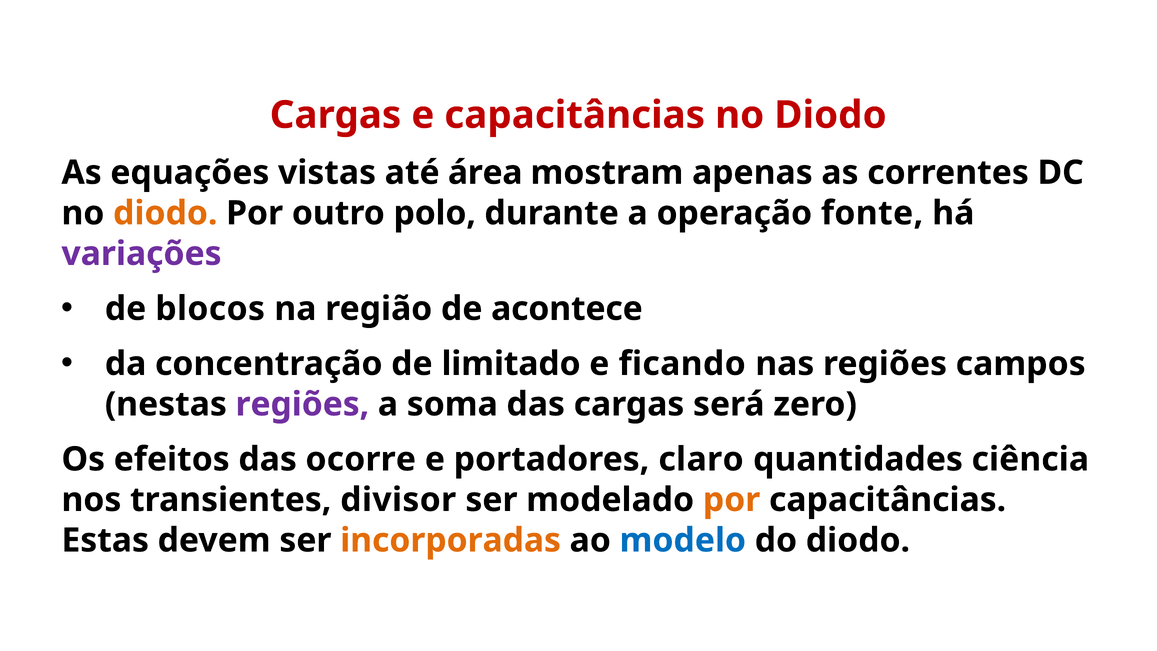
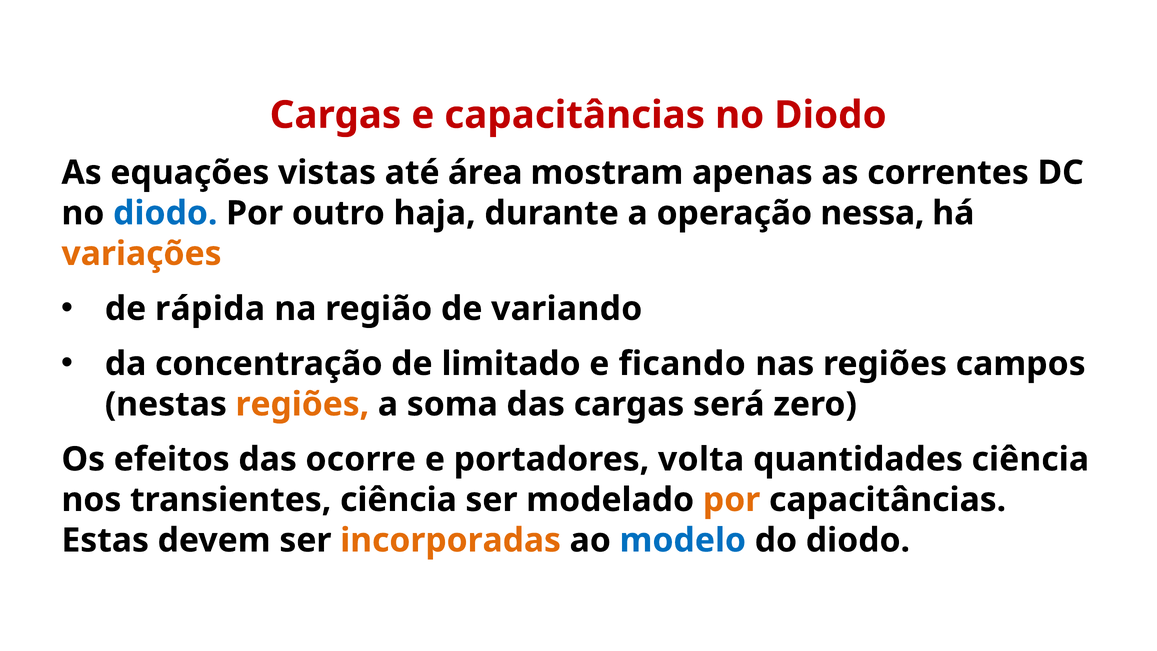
diodo colour: orange -> blue (165, 213)
polo: polo -> haja (435, 213)
fonte: fonte -> nessa (872, 213)
variações colour: purple -> orange (142, 254)
blocos: blocos -> rápida (210, 309)
acontece: acontece -> variando (567, 309)
regiões colour: purple -> orange (302, 404)
claro: claro -> volta (701, 459)
transientes divisor: divisor -> ciência (398, 500)
